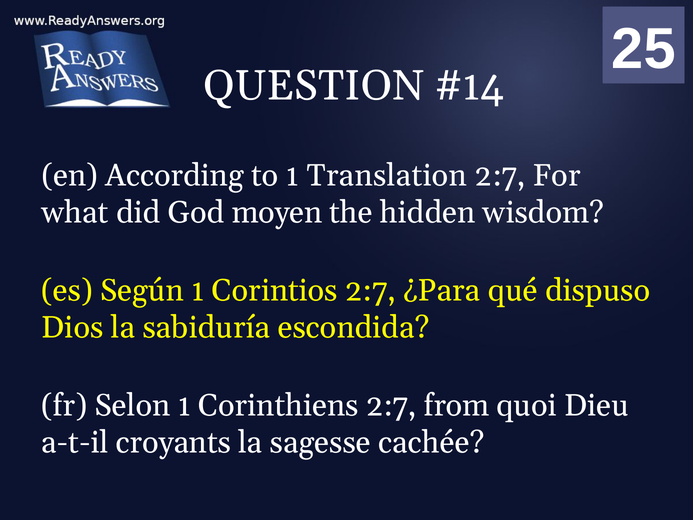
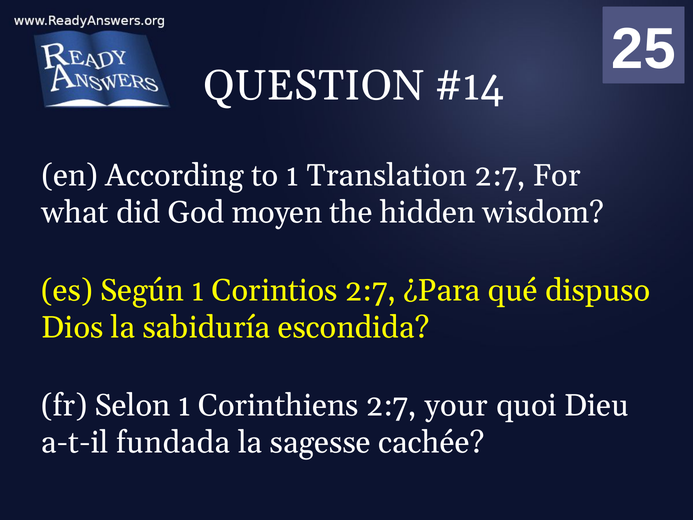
from: from -> your (456, 405)
croyants: croyants -> fundada (173, 442)
